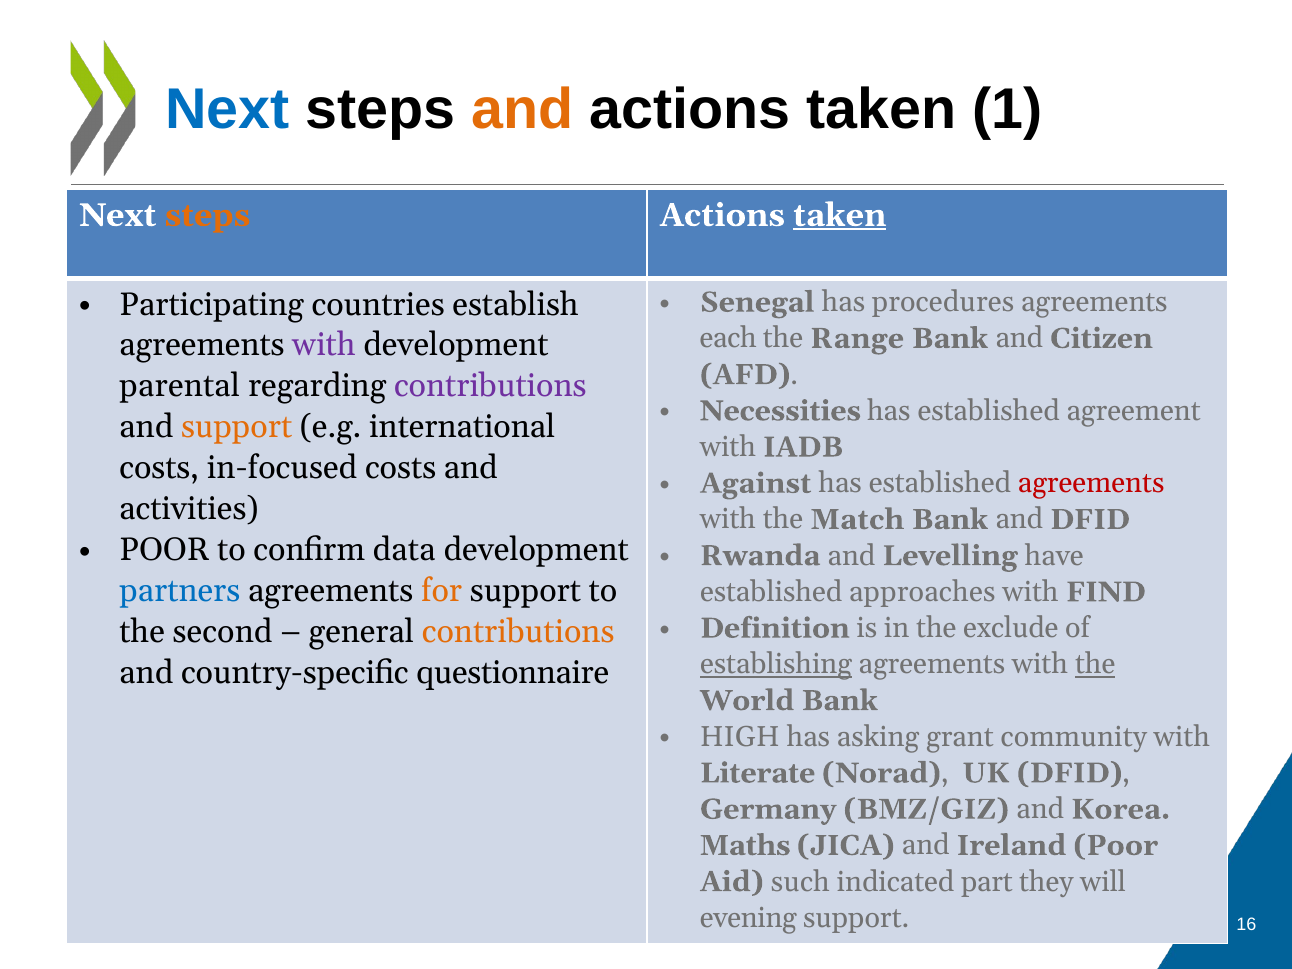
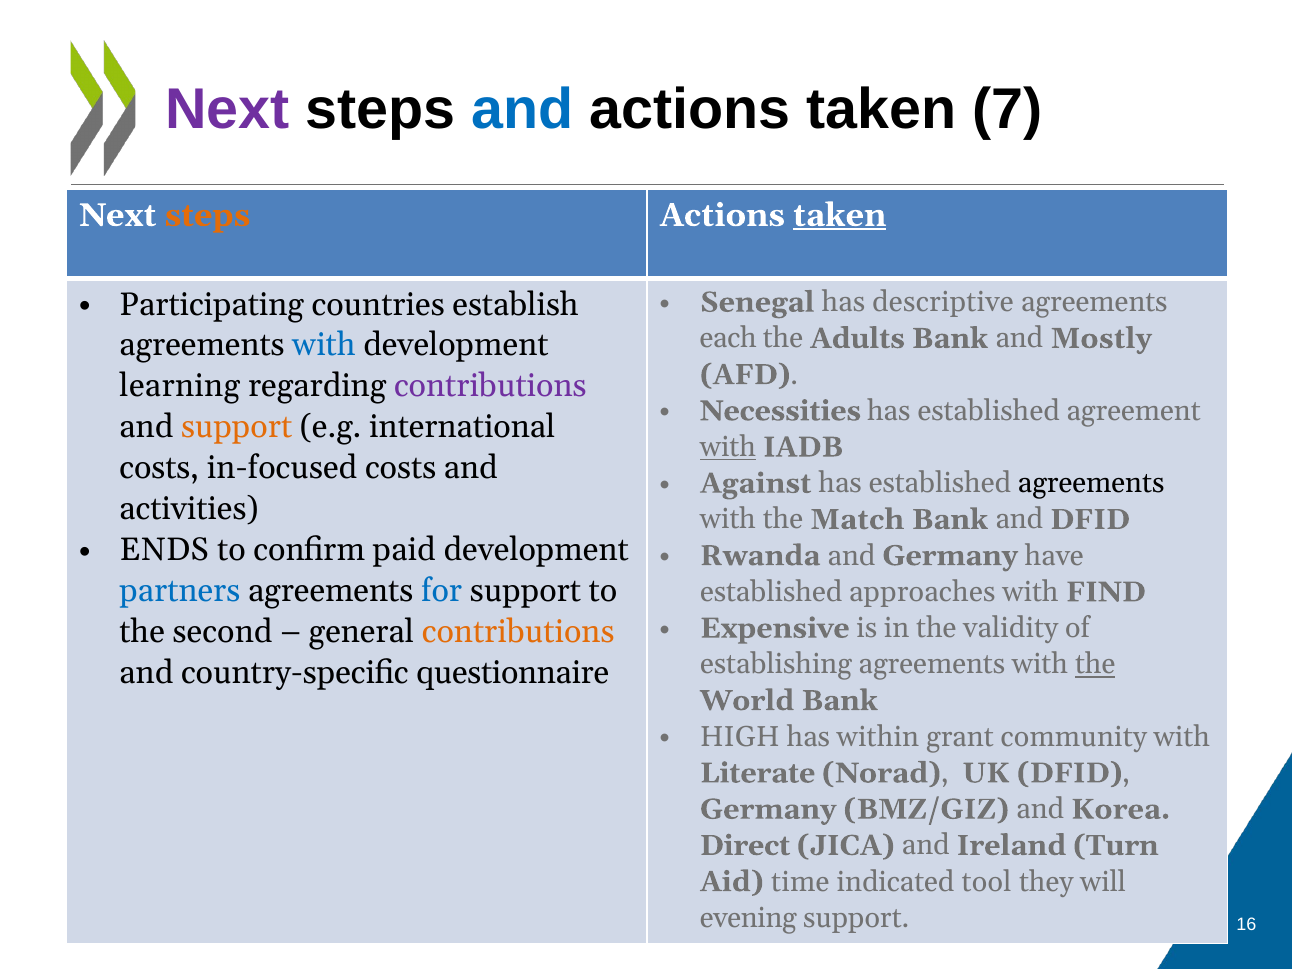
Next colour: blue -> purple (228, 110)
and colour: orange -> blue (523, 110)
1: 1 -> 7 (1008, 110)
procedures: procedures -> descriptive (943, 302)
Range: Range -> Adults (857, 338)
Citizen: Citizen -> Mostly (1101, 338)
with colour: purple -> blue (324, 345)
parental: parental -> learning (180, 386)
with underline: none -> present (728, 447)
agreements colour: red -> black (1091, 483)
POOR: POOR -> ENDS (164, 550)
data: data -> paid (404, 550)
and Levelling: Levelling -> Germany (950, 556)
for colour: orange -> blue (442, 591)
Definition: Definition -> Expensive (775, 628)
exclude: exclude -> validity (1011, 628)
establishing underline: present -> none (776, 664)
asking: asking -> within (878, 737)
Maths: Maths -> Direct (745, 845)
Ireland Poor: Poor -> Turn (1116, 845)
such: such -> time (800, 882)
part: part -> tool (987, 882)
